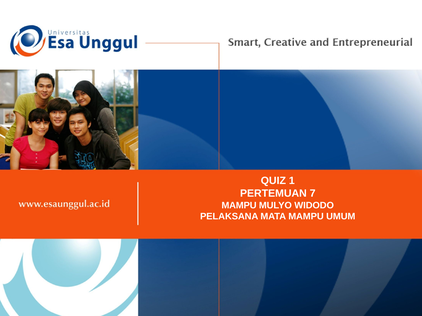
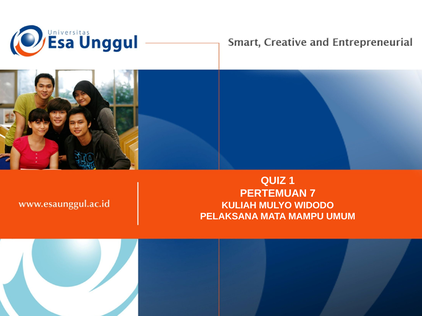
MAMPU: MAMPU -> KULIAH (239, 206)
